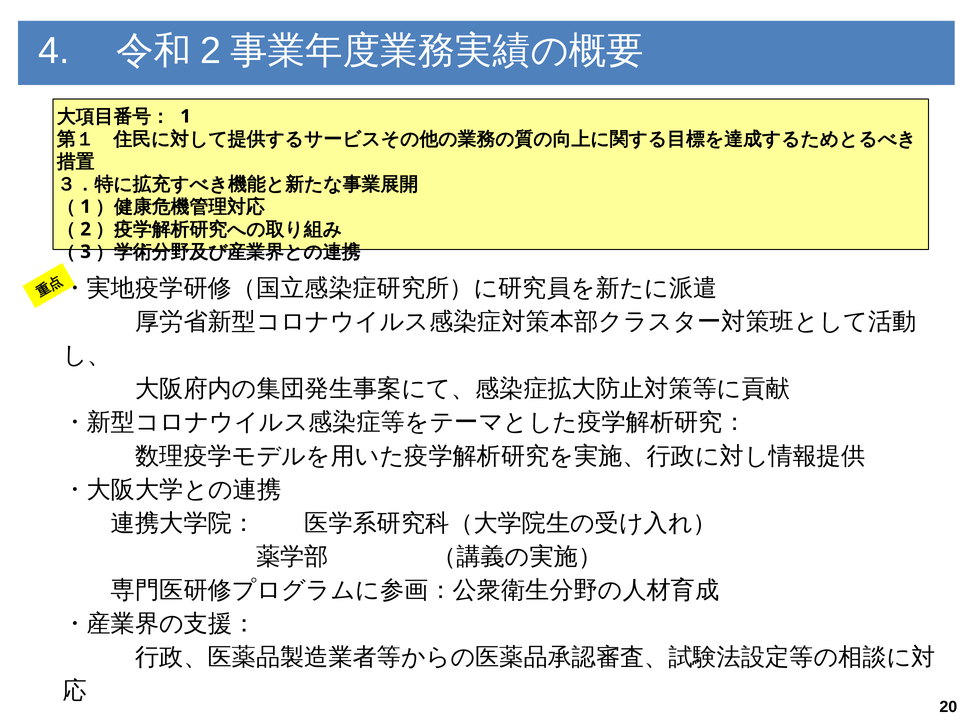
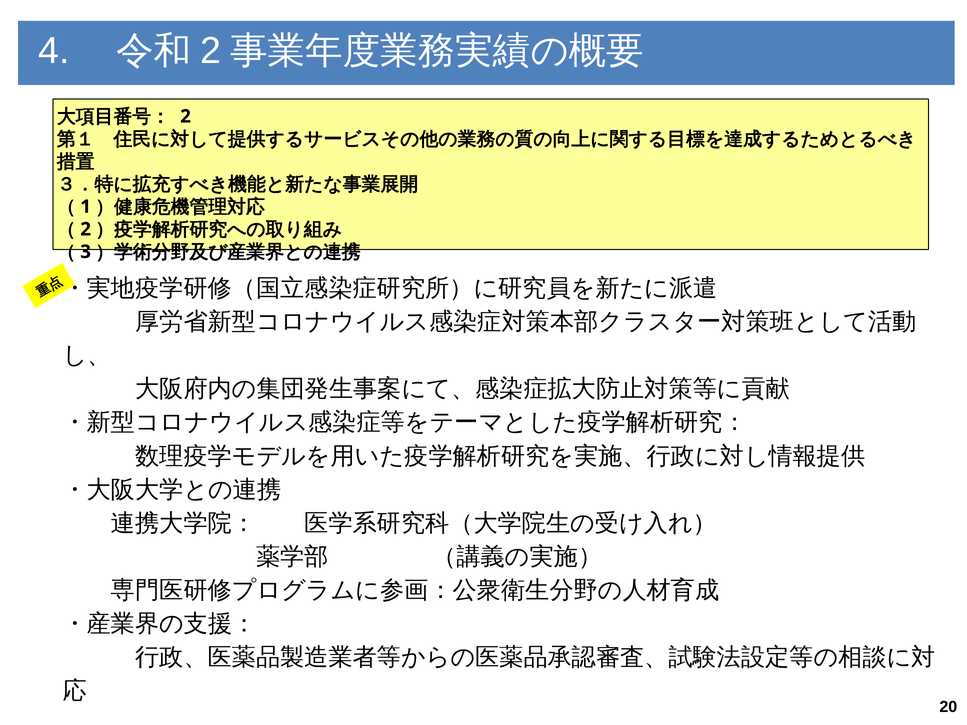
1: 1 -> 2 (186, 116)
